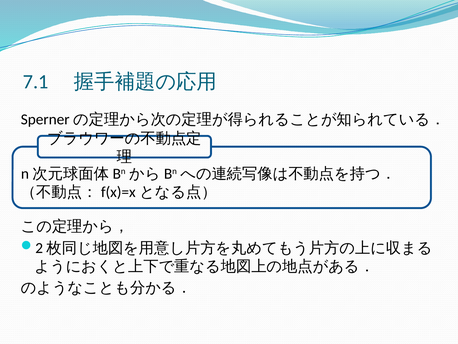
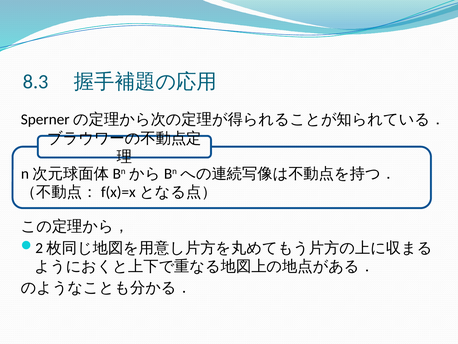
7.1: 7.1 -> 8.3 (36, 82)
